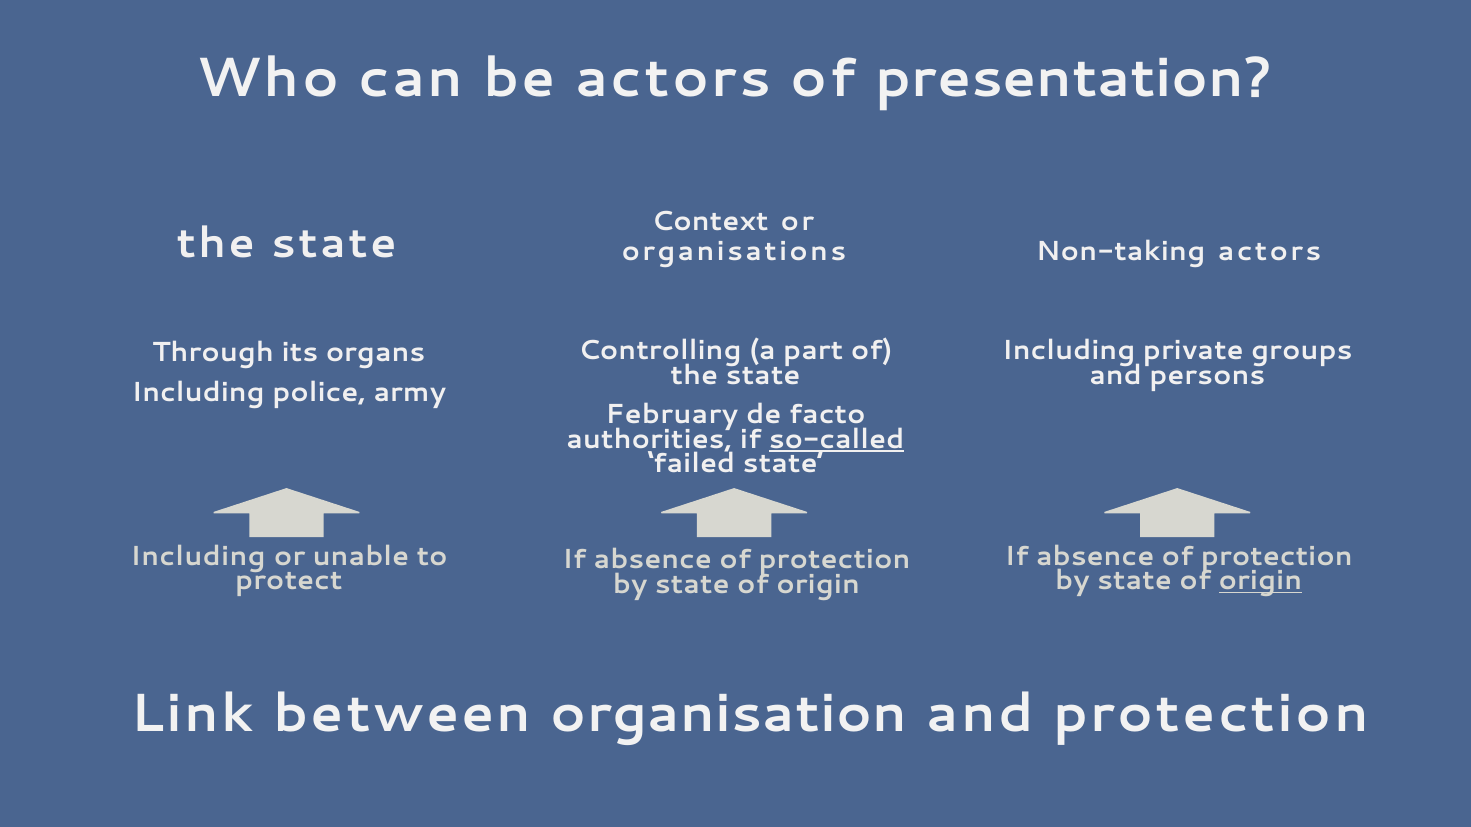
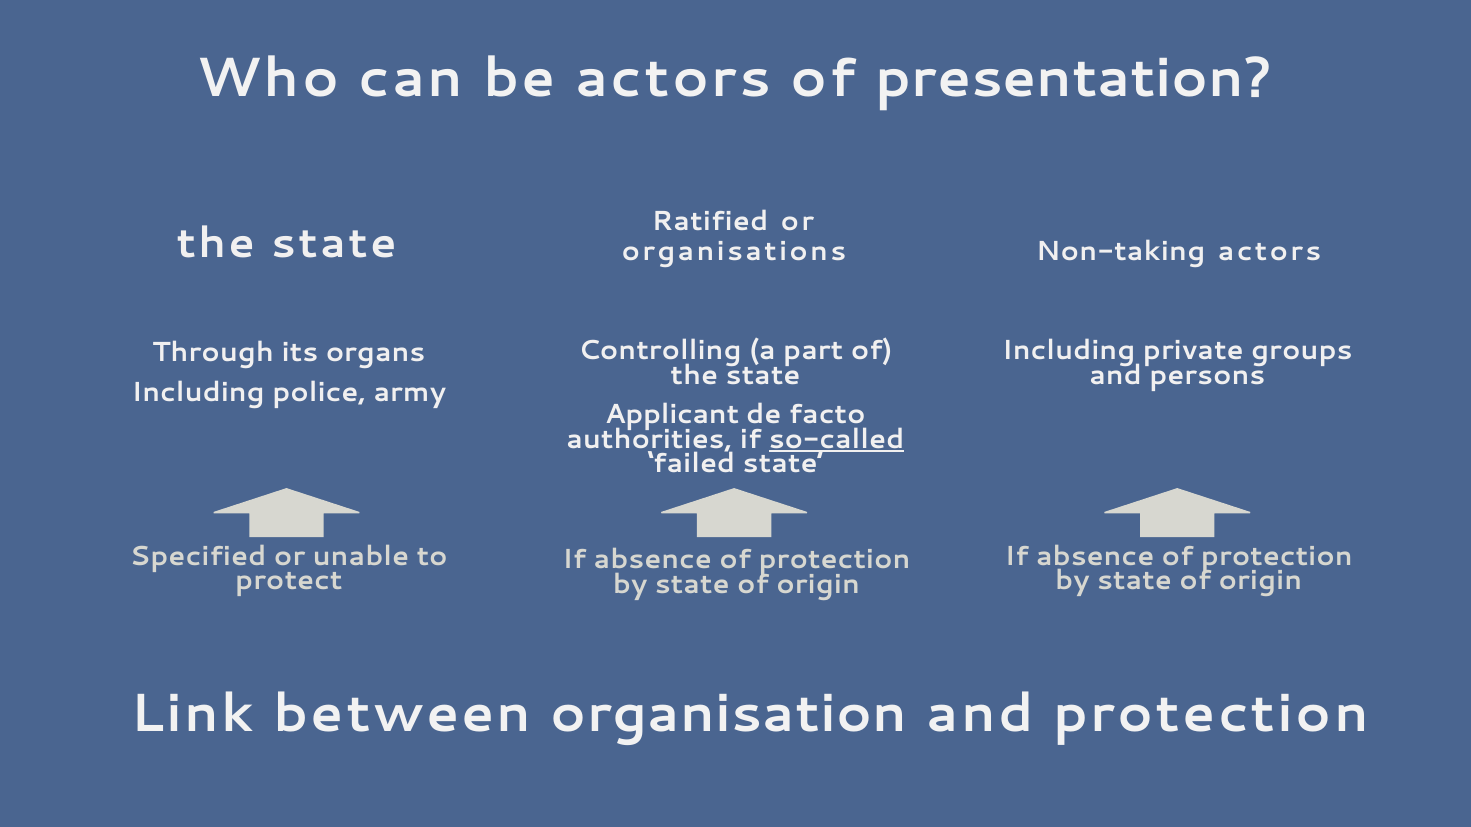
Context: Context -> Ratified (710, 222)
February: February -> Applicant (672, 415)
Including: Including -> Specified (198, 556)
origin underline: present -> none (1260, 581)
